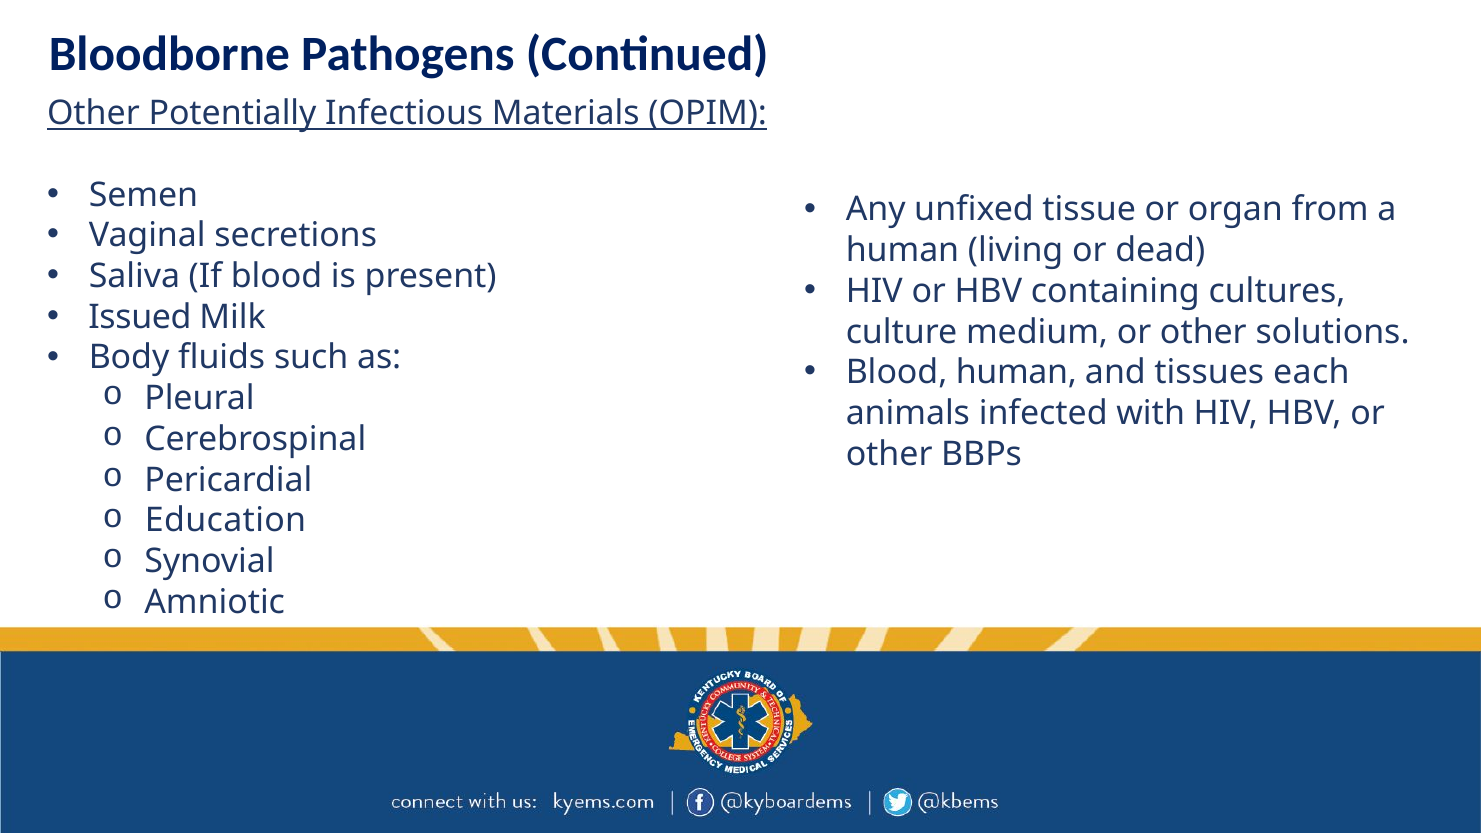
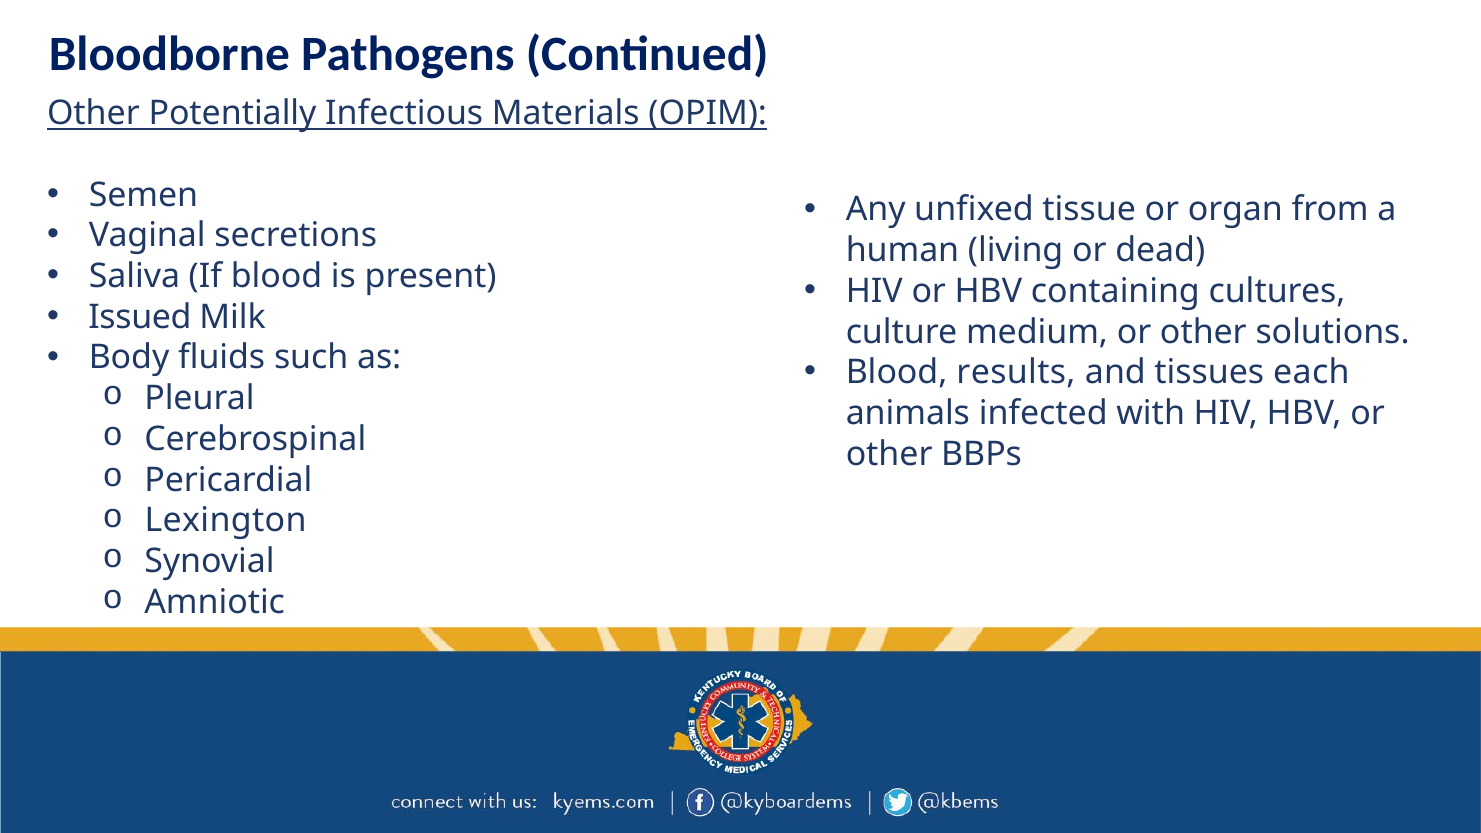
Blood human: human -> results (1016, 373)
Education: Education -> Lexington (226, 521)
